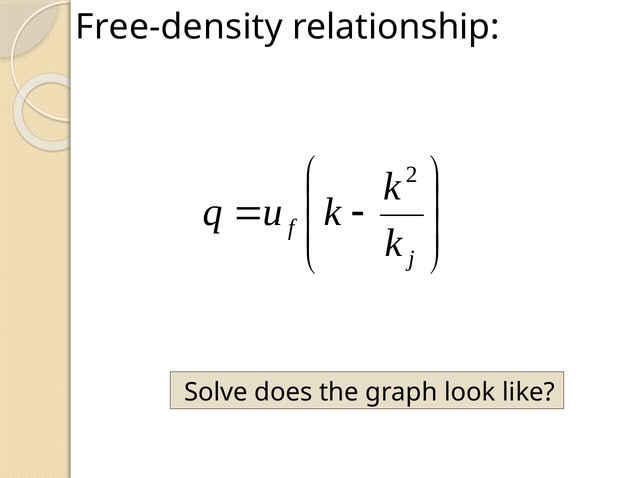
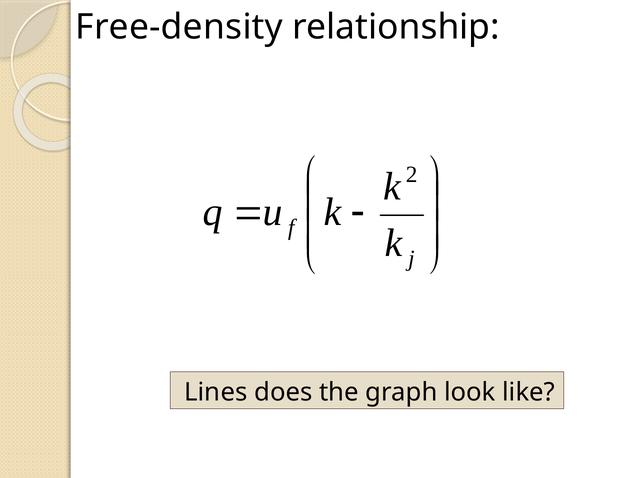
Solve: Solve -> Lines (216, 393)
